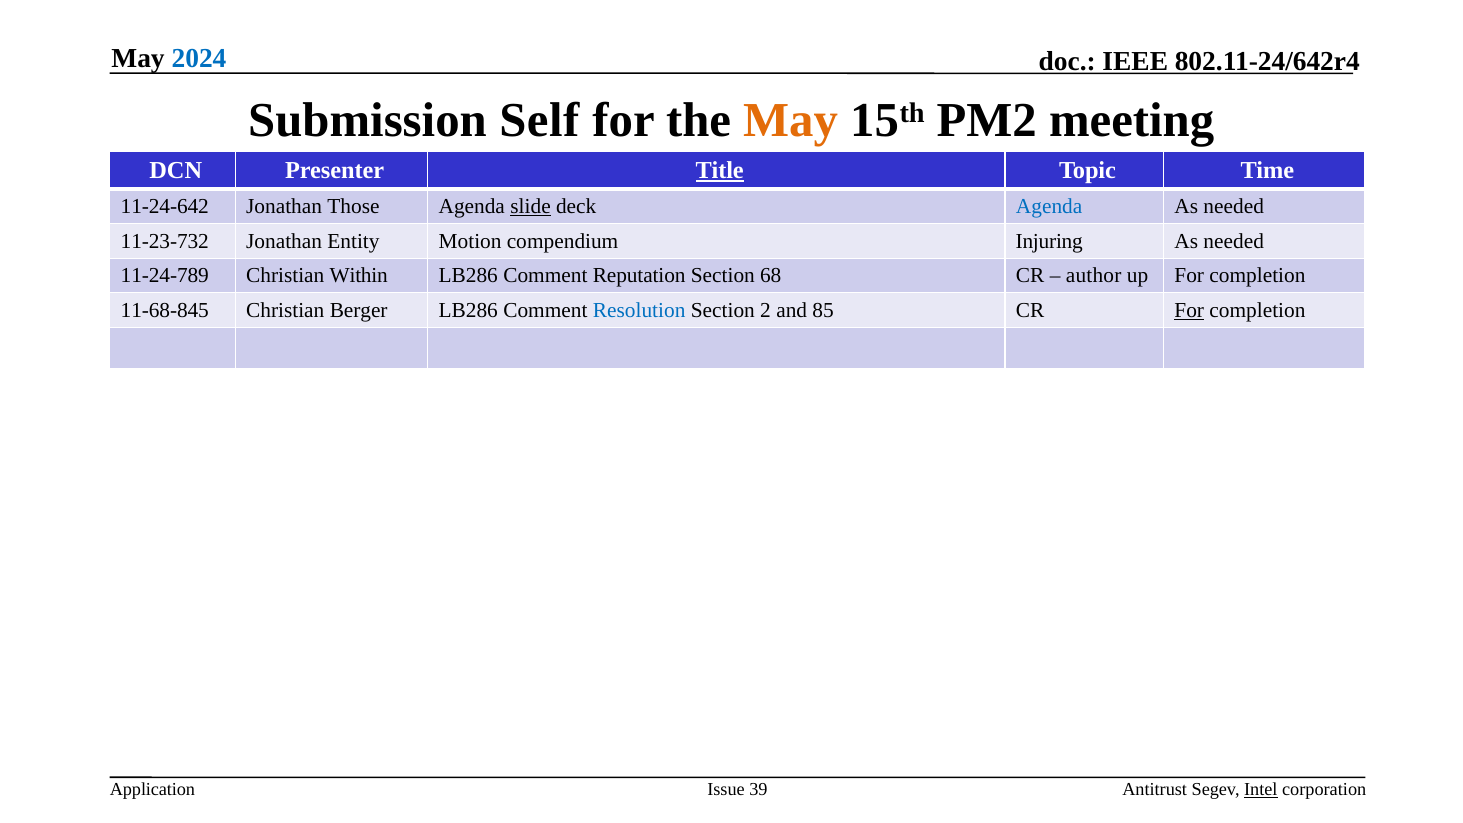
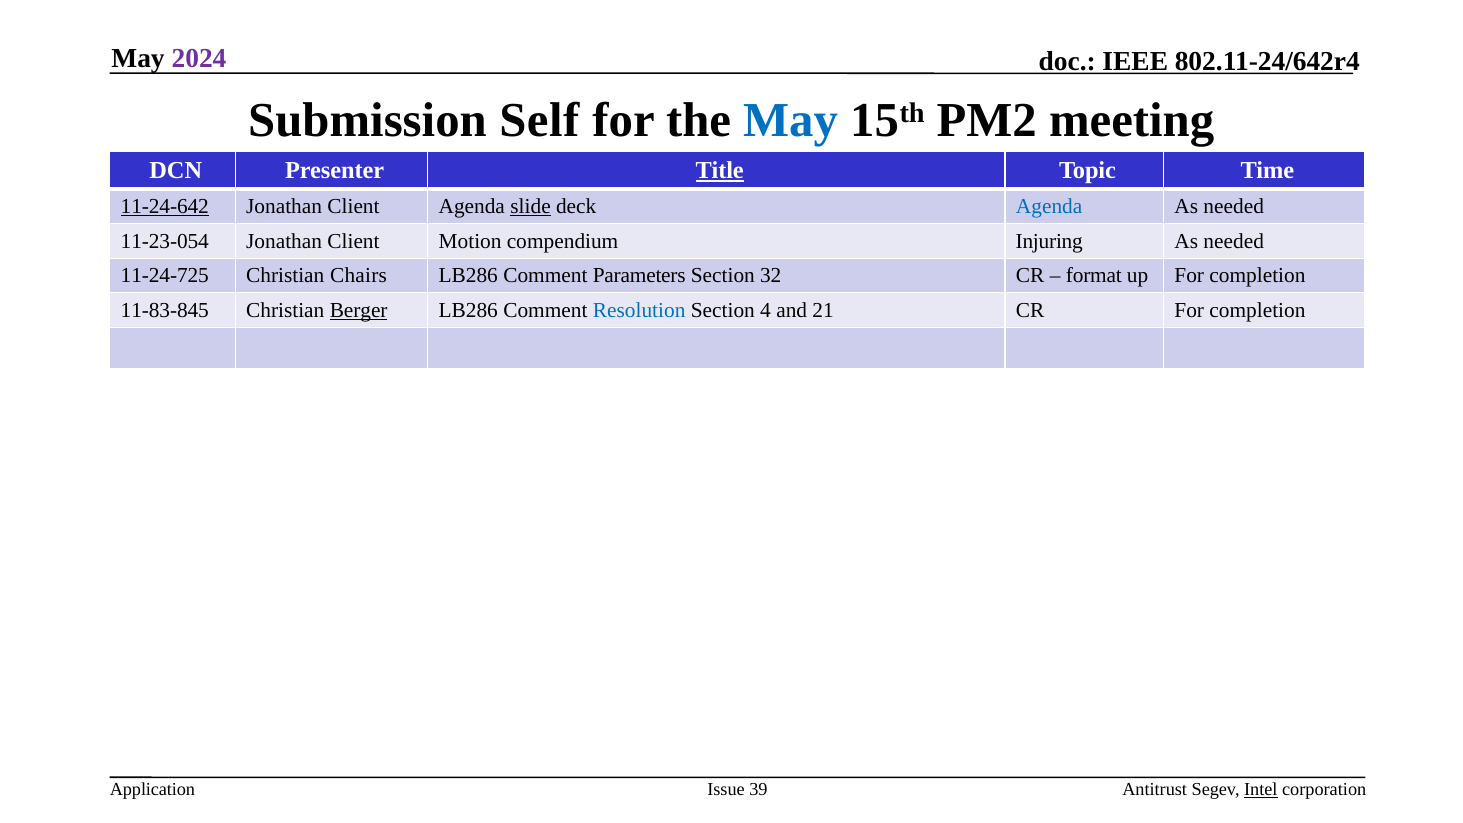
2024 colour: blue -> purple (199, 58)
May colour: orange -> blue (791, 121)
11-24-642 underline: none -> present (165, 207)
Those: Those -> Client (354, 207)
11-23-732: 11-23-732 -> 11-23-054 (165, 241)
Entity: Entity -> Client (354, 241)
11-24-789: 11-24-789 -> 11-24-725 (165, 276)
Within: Within -> Chairs (359, 276)
Reputation: Reputation -> Parameters (639, 276)
68: 68 -> 32 (771, 276)
author: author -> format (1094, 276)
11-68-845: 11-68-845 -> 11-83-845 (165, 310)
Berger underline: none -> present (359, 310)
2: 2 -> 4 (766, 310)
85: 85 -> 21 (823, 310)
For underline: present -> none (1189, 310)
